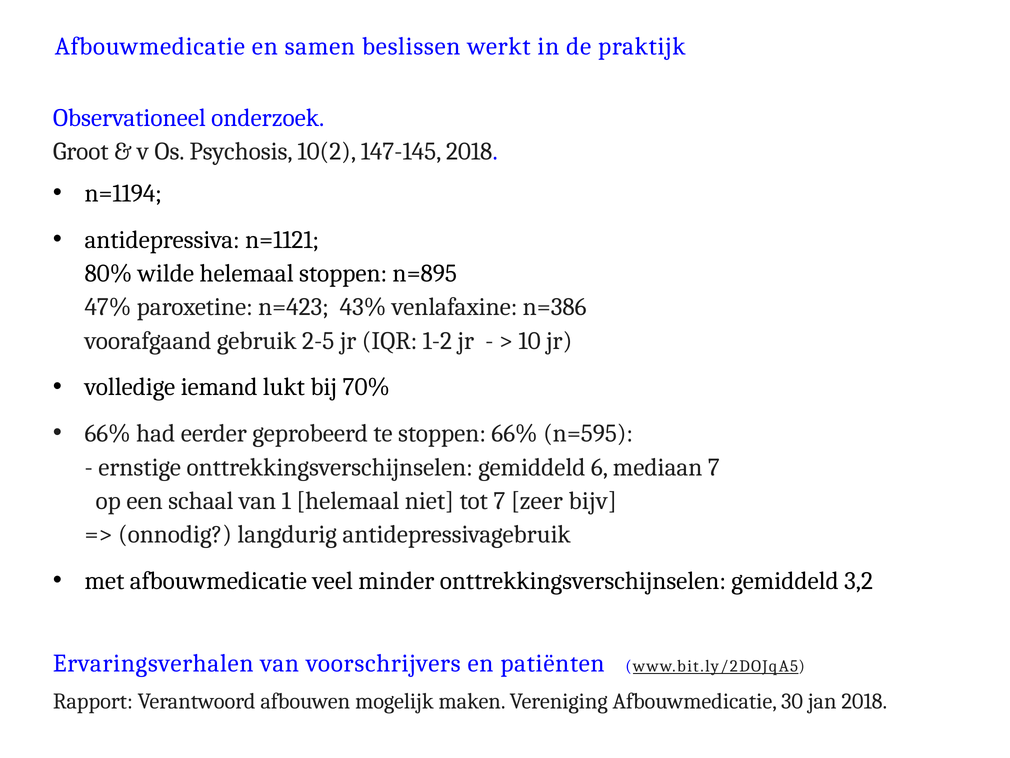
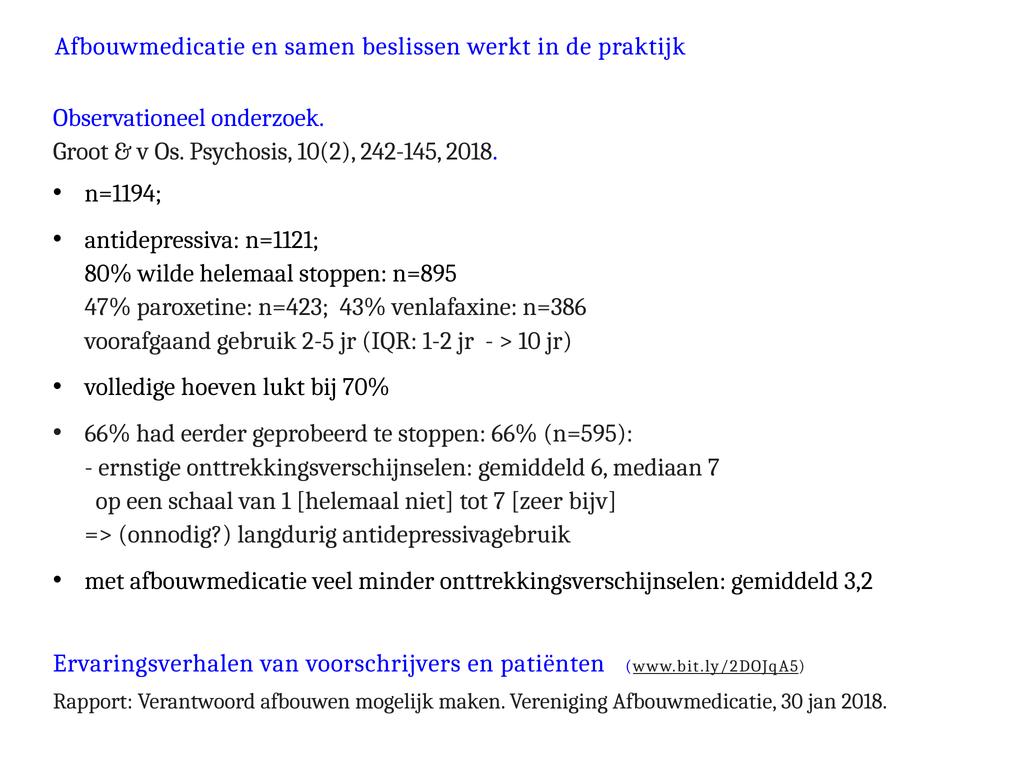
147-145: 147-145 -> 242-145 (401, 151)
iemand: iemand -> hoeven (219, 387)
